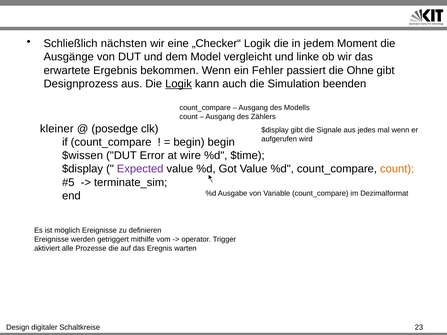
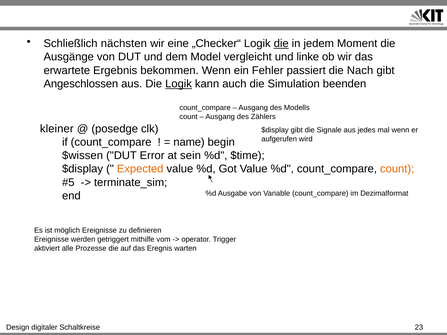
die underline: none -> present (281, 44)
Ohne: Ohne -> Nach (360, 70)
Designprozess: Designprozess -> Angeschlossen (81, 84)
begin: begin -> name (189, 142)
wire: wire -> sein (190, 156)
Expected colour: purple -> orange (140, 169)
